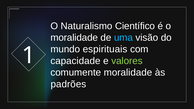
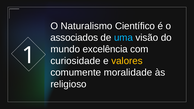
moralidade: moralidade -> associados (74, 38)
espirituais: espirituais -> excelência (105, 49)
capacidade: capacidade -> curiosidade (75, 61)
valores colour: light green -> yellow (127, 61)
padrões: padrões -> religioso (68, 84)
